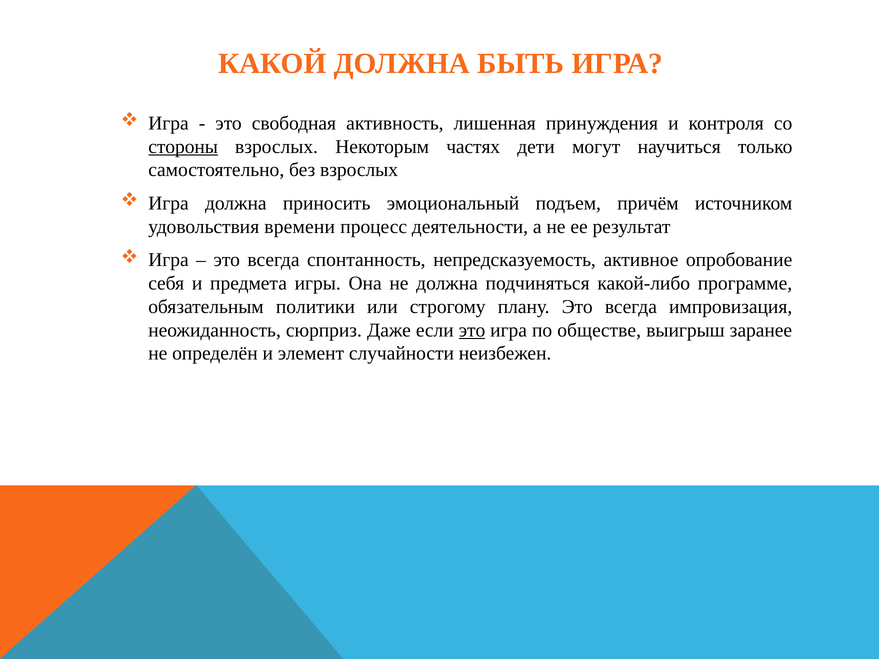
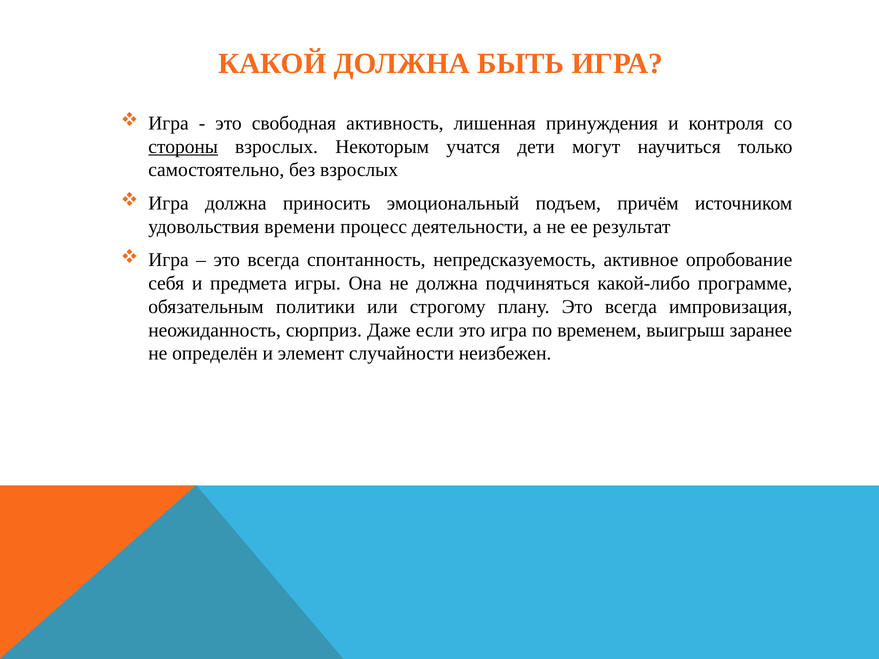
частях: частях -> учатся (473, 147)
это underline: present -> none (472, 330)
обществе: обществе -> временем (599, 330)
